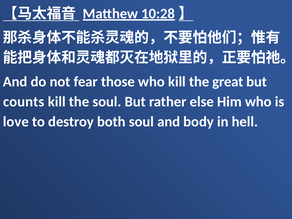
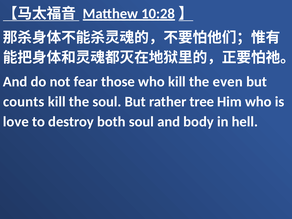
great: great -> even (228, 82)
else: else -> tree (202, 102)
